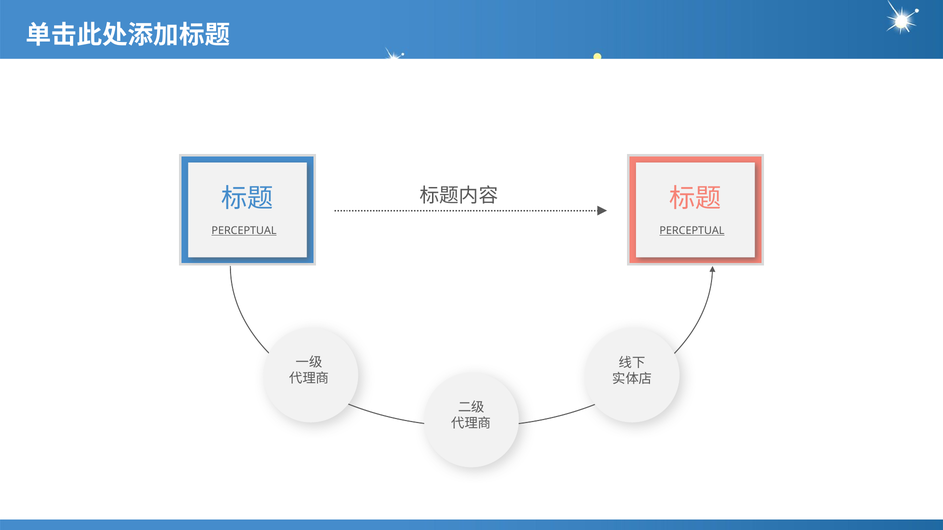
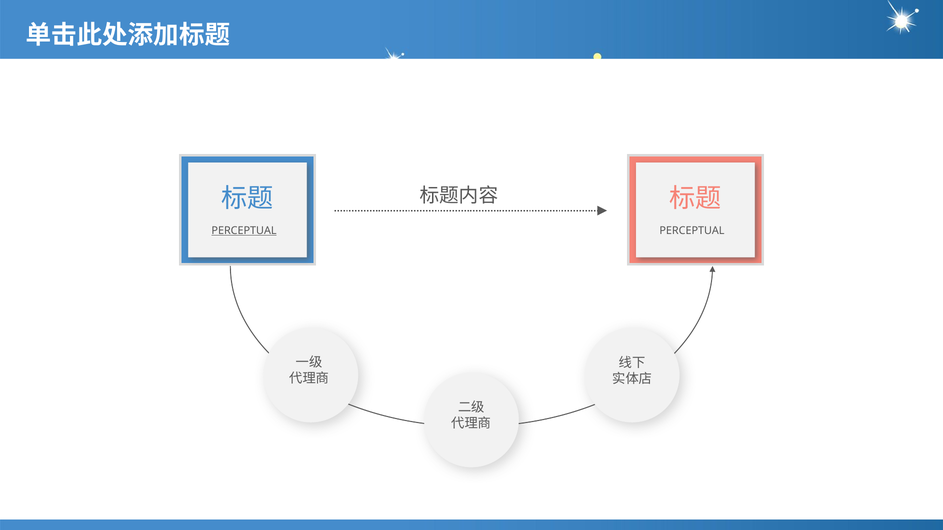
PERCEPTUAL underline: present -> none (692, 231)
